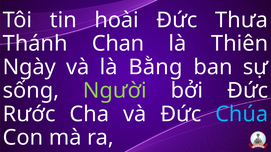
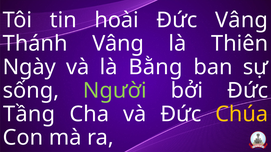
Đức Thưa: Thưa -> Vâng (242, 20)
Thánh Chan: Chan -> Vâng (118, 44)
Rước: Rước -> Tầng (29, 114)
Chúa colour: light blue -> yellow (242, 114)
